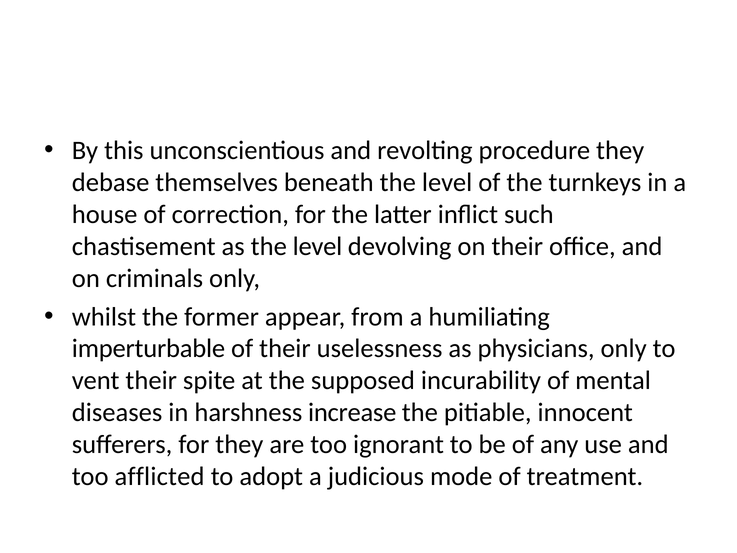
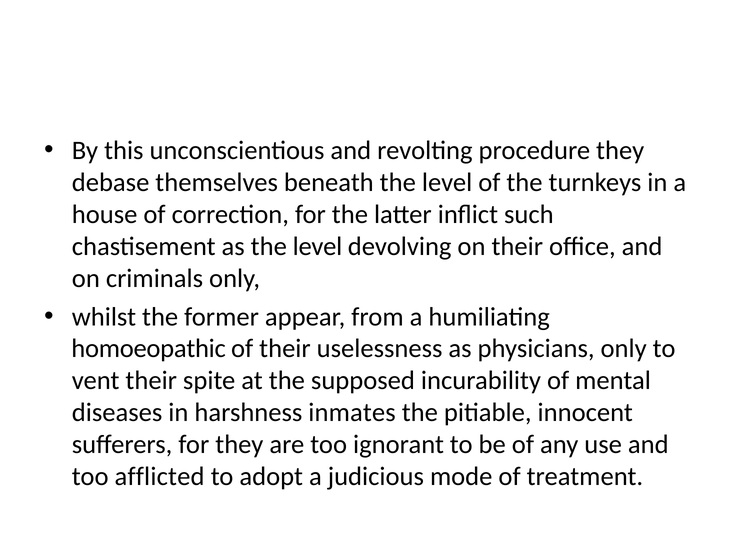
imperturbable: imperturbable -> homoeopathic (149, 349)
increase: increase -> inmates (352, 412)
